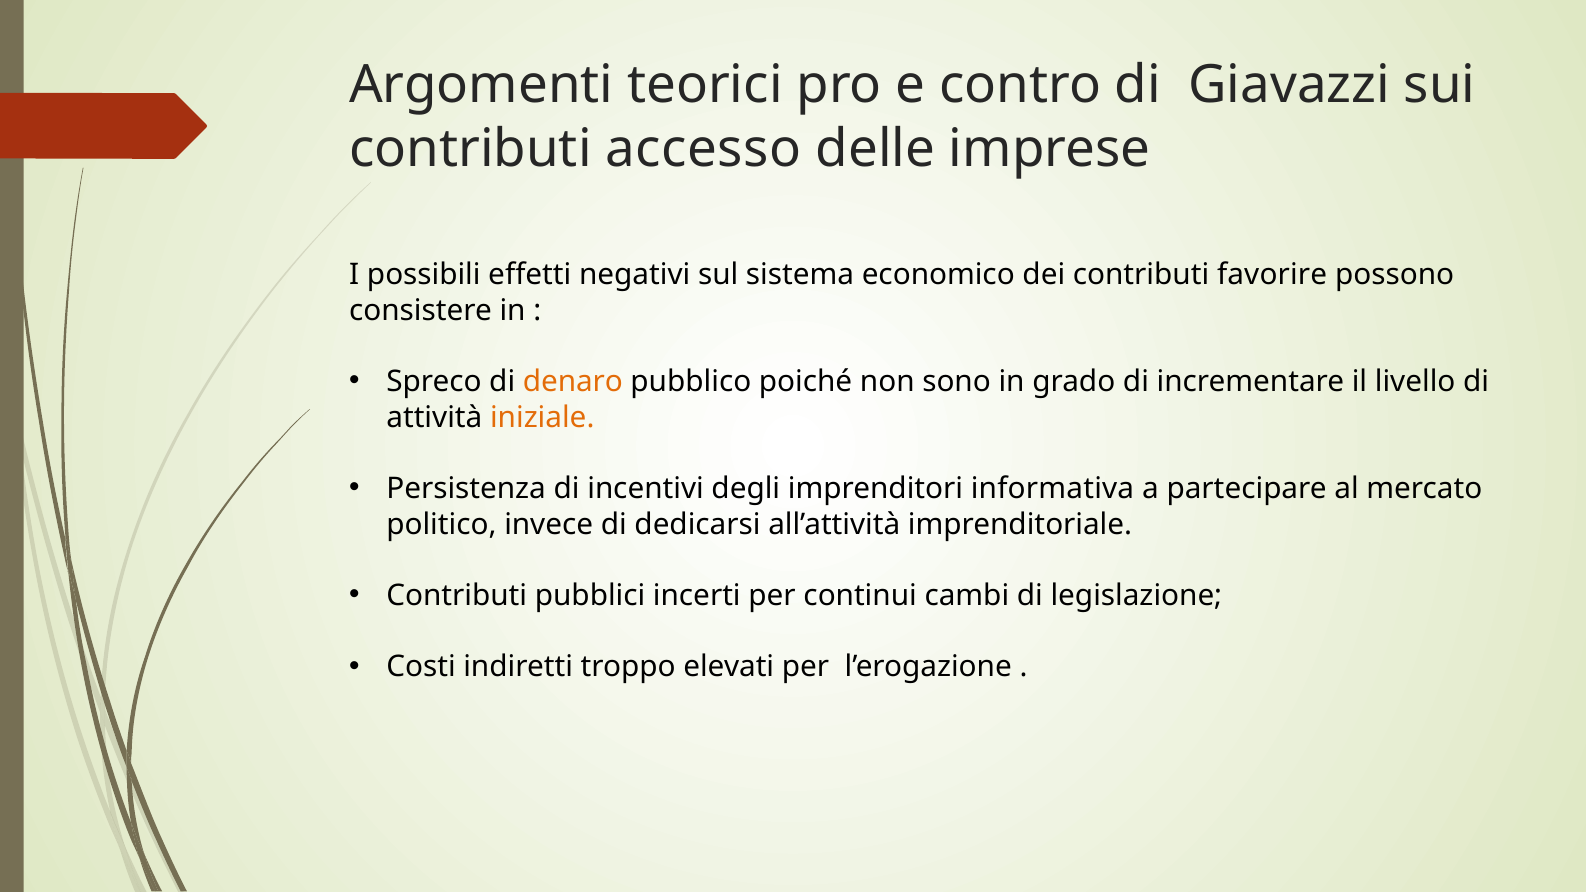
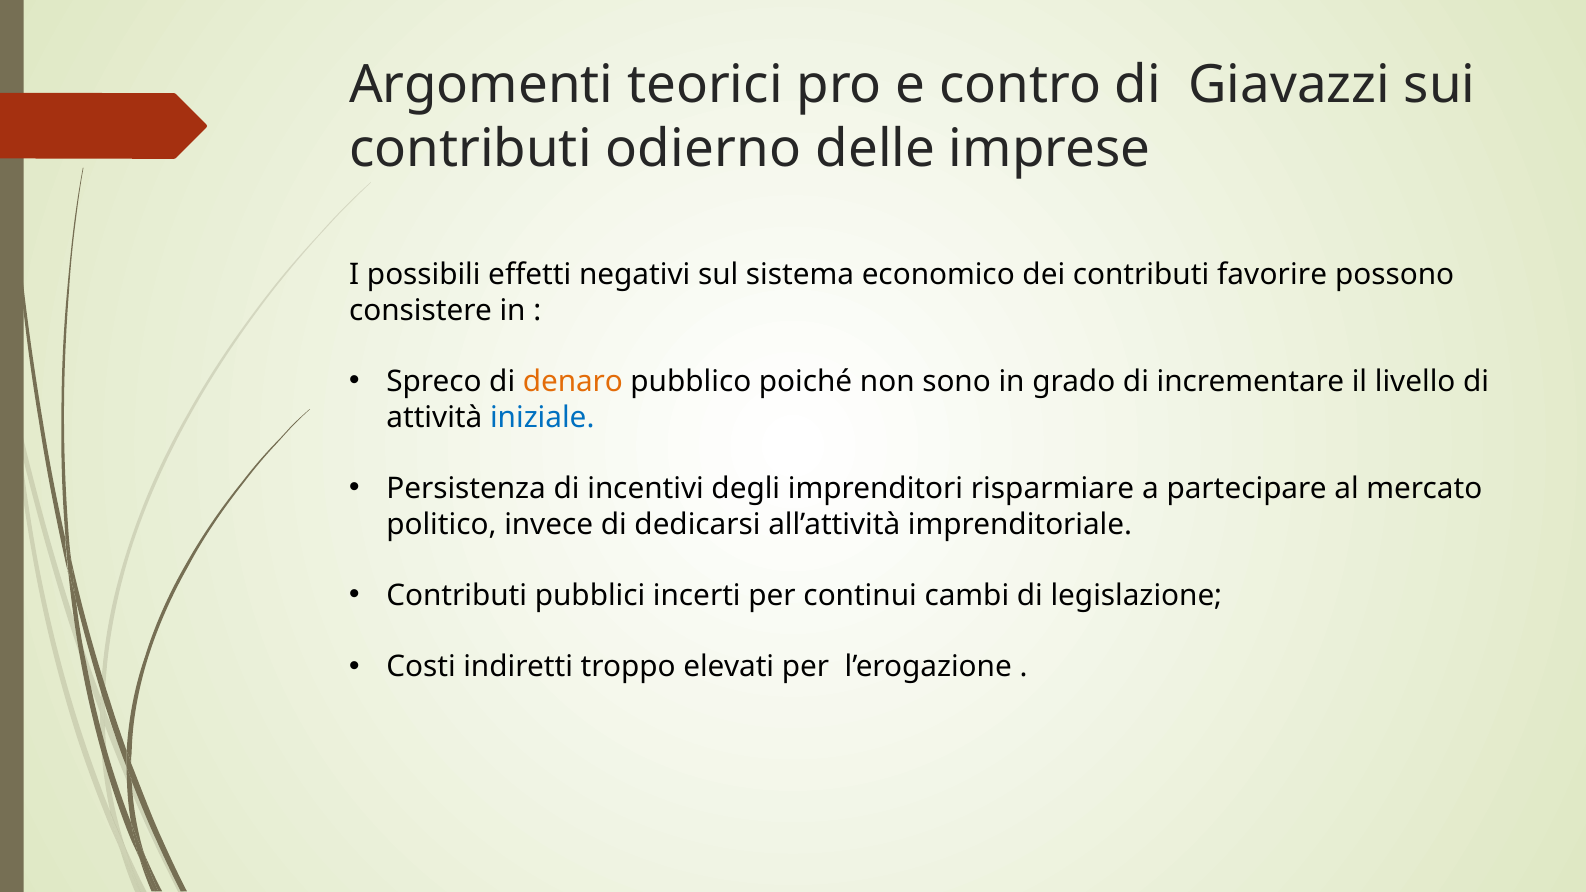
accesso: accesso -> odierno (704, 149)
iniziale colour: orange -> blue (542, 417)
informativa: informativa -> risparmiare (1053, 489)
